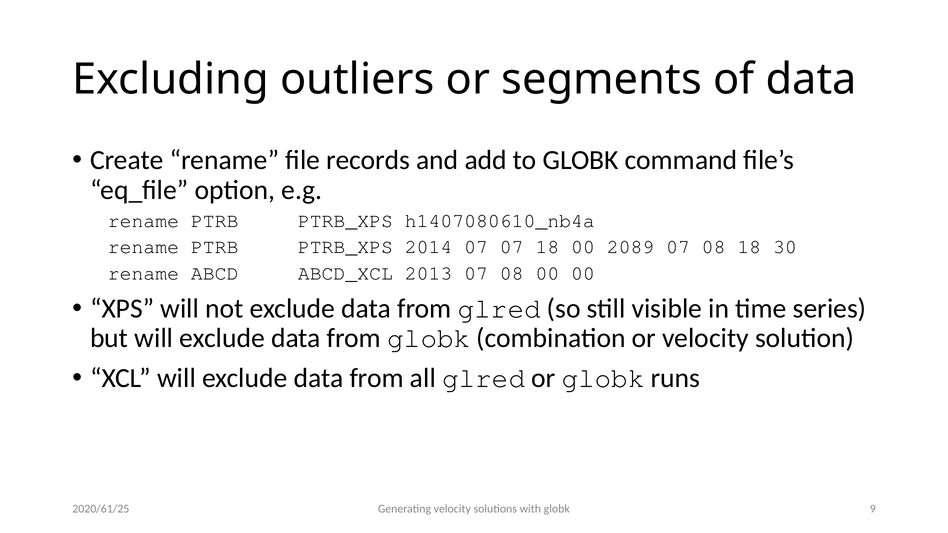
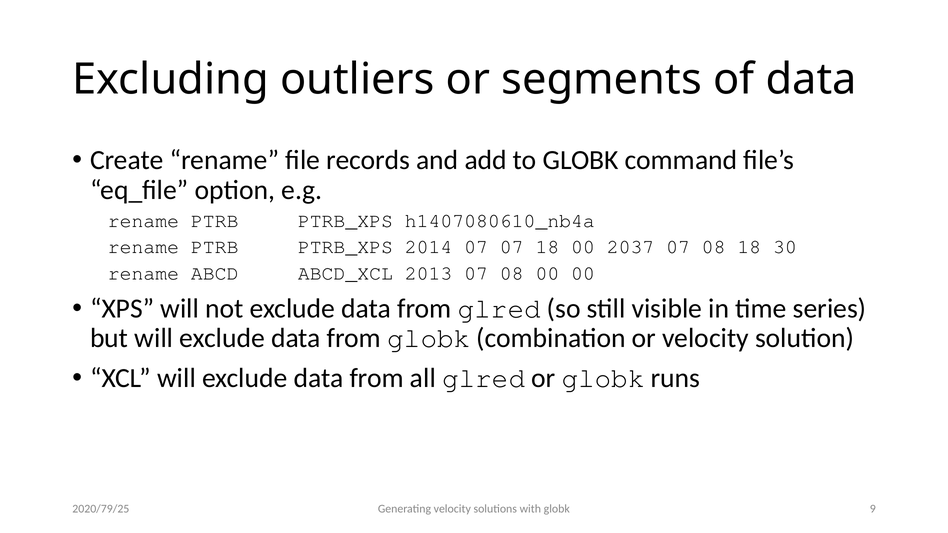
2089: 2089 -> 2037 (631, 247)
2020/61/25: 2020/61/25 -> 2020/79/25 (101, 509)
